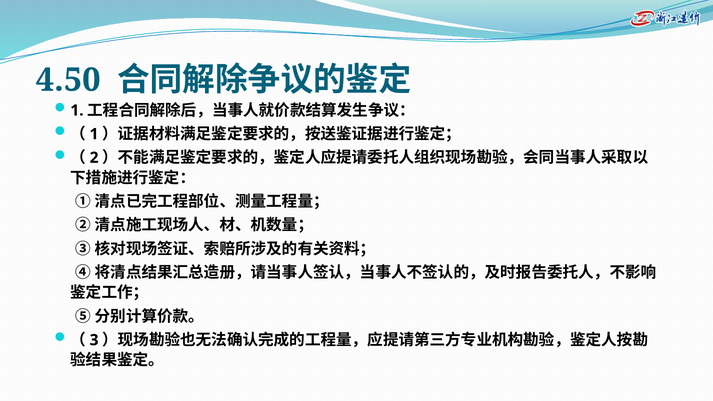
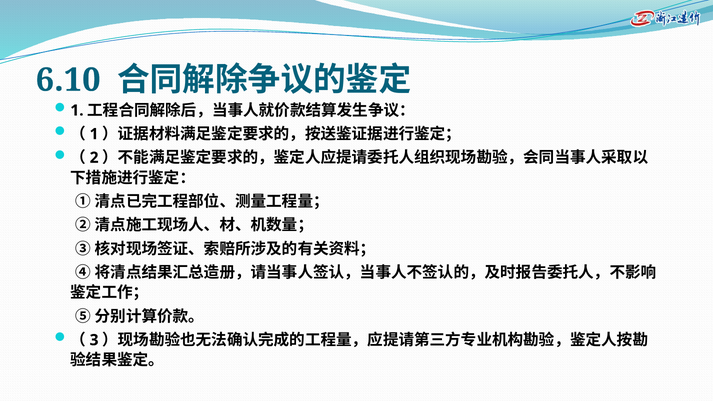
4.50: 4.50 -> 6.10 (68, 80)
